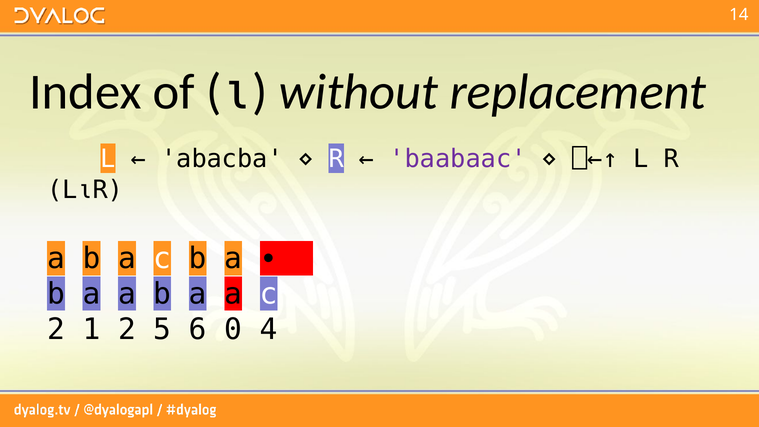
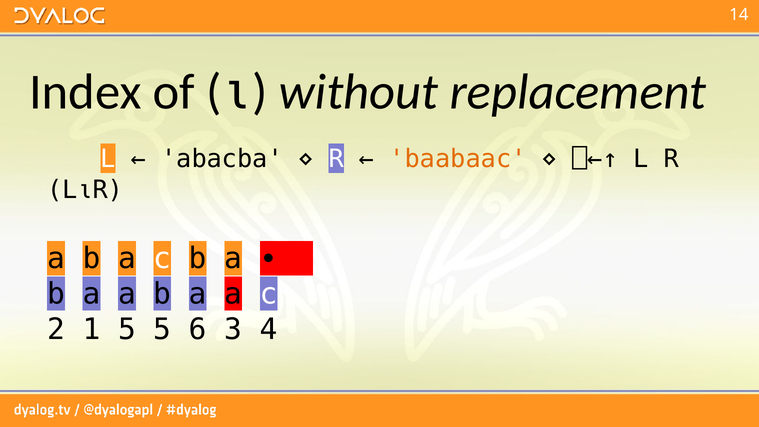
baabaac colour: purple -> orange (458, 159)
1 2: 2 -> 5 (127, 329)
0: 0 -> 3 (233, 329)
